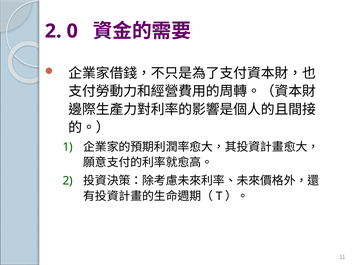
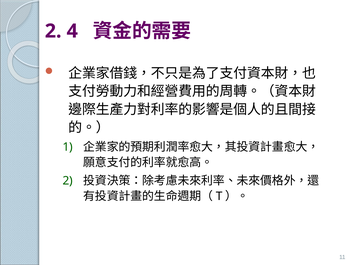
0: 0 -> 4 (72, 31)
